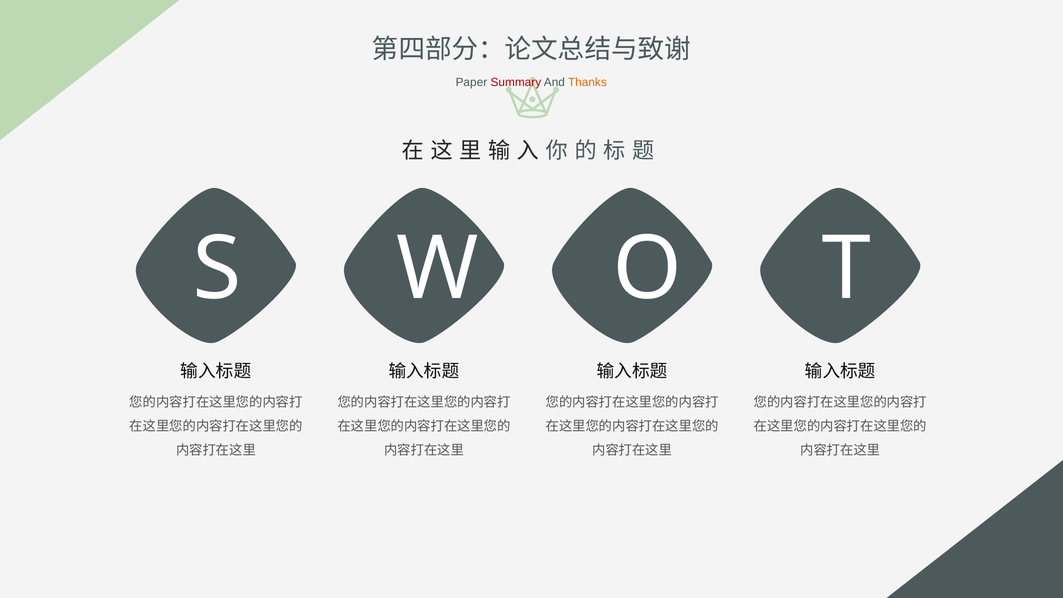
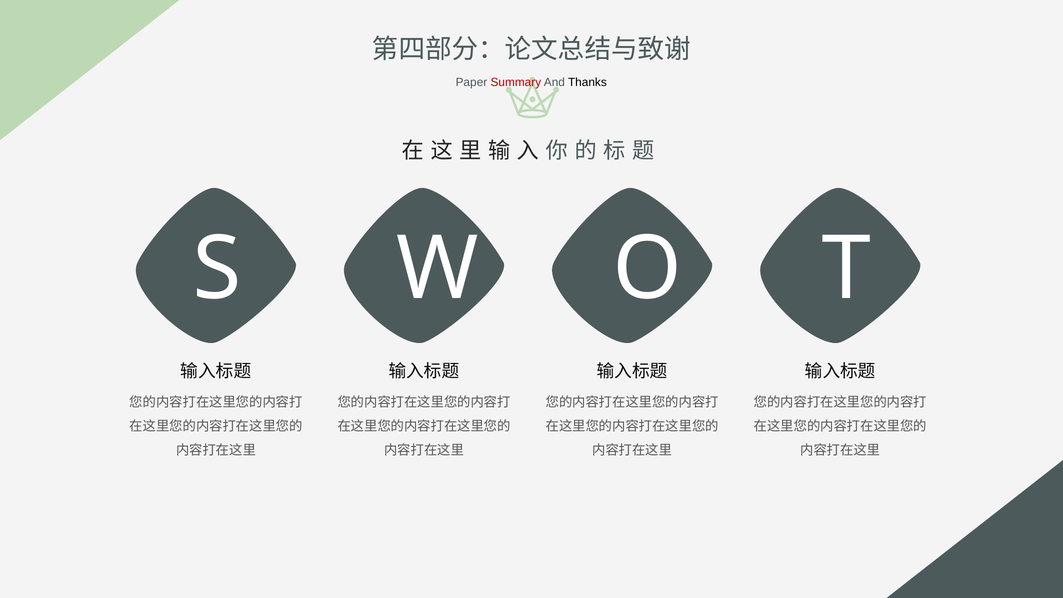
Thanks colour: orange -> black (587, 82)
